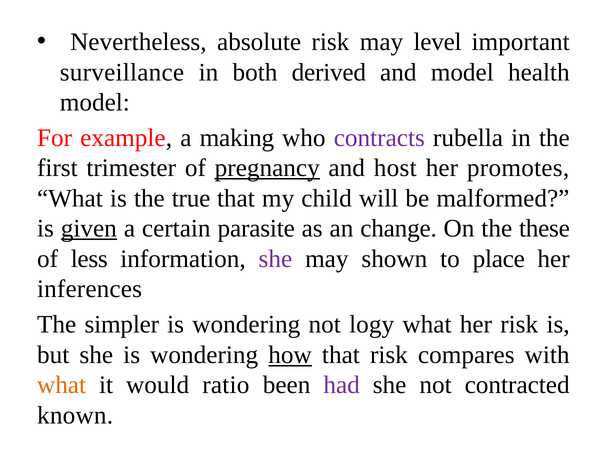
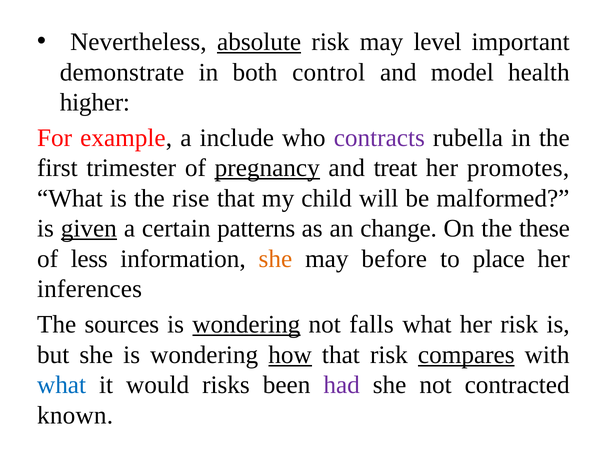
absolute underline: none -> present (259, 42)
surveillance: surveillance -> demonstrate (122, 72)
derived: derived -> control (329, 72)
model: model -> higher (95, 103)
making: making -> include (237, 138)
host: host -> treat (396, 168)
true: true -> rise (191, 199)
parasite: parasite -> patterns (256, 229)
she colour: purple -> orange (275, 259)
shown: shown -> before (394, 259)
simpler: simpler -> sources (122, 325)
wondering underline: none -> present (246, 325)
logy: logy -> falls (372, 325)
compares underline: none -> present (466, 355)
what colour: orange -> blue (62, 385)
ratio: ratio -> risks (226, 385)
